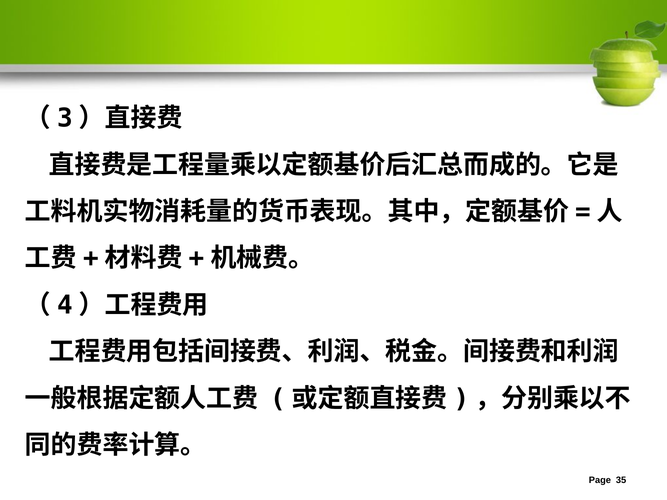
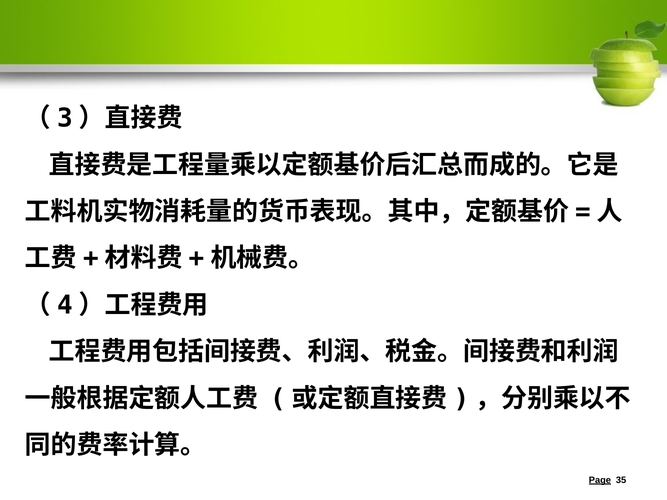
Page underline: none -> present (600, 480)
